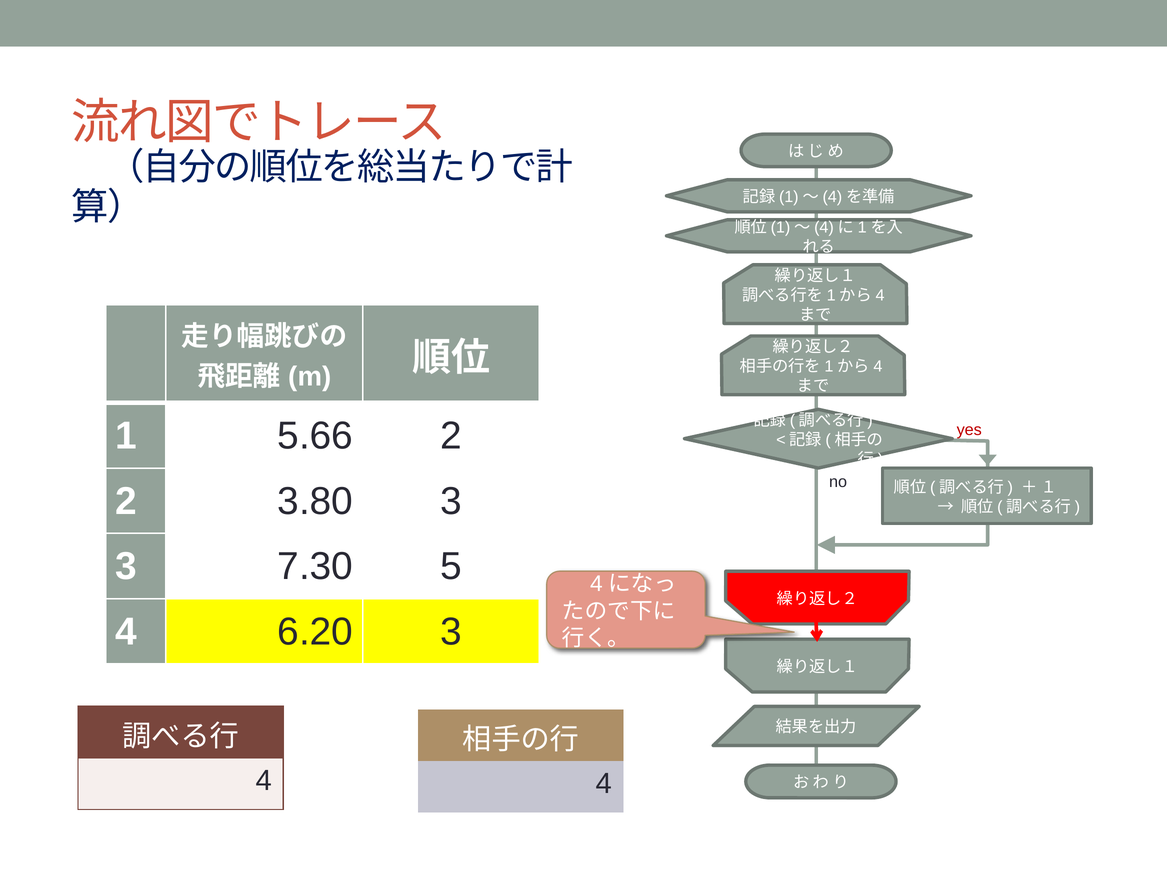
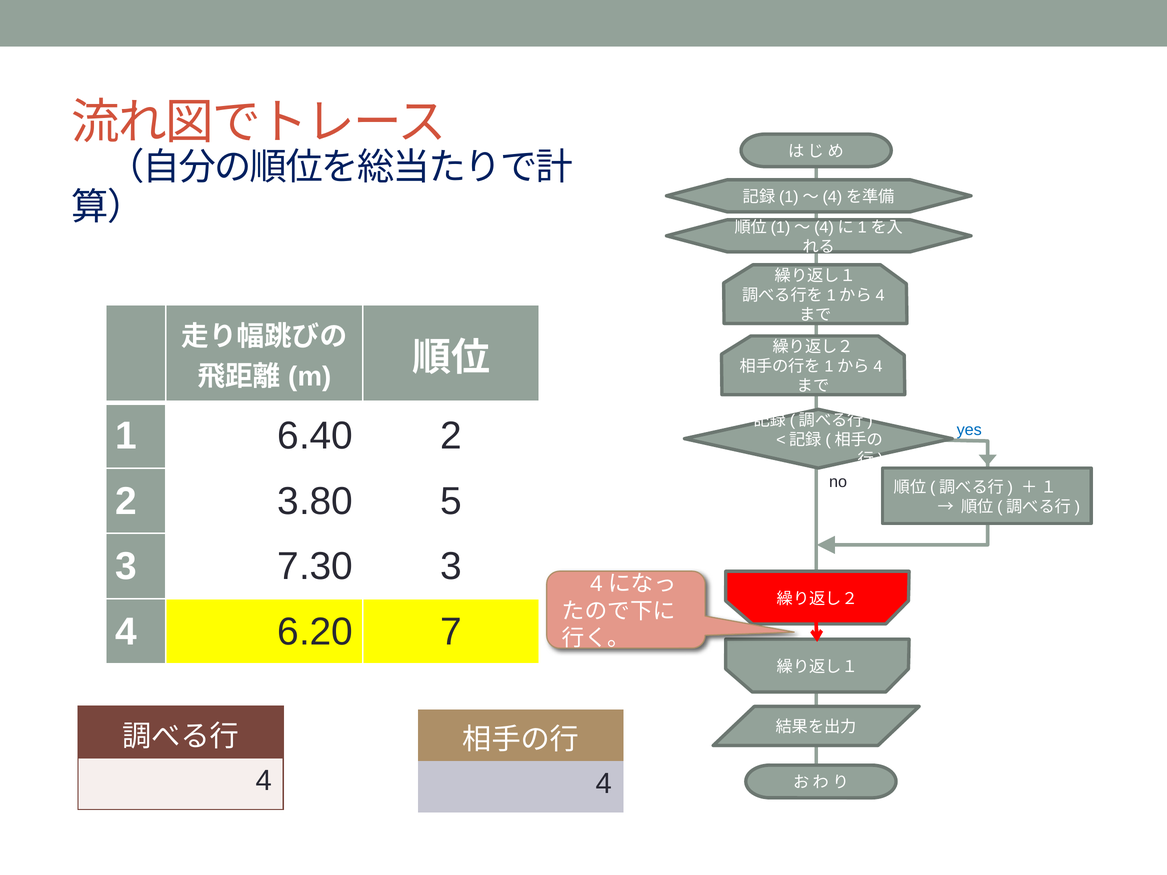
5.66: 5.66 -> 6.40 (315, 436)
yes colour: red -> blue (969, 430)
3.80 3: 3 -> 5 (451, 502)
7.30 5: 5 -> 3 (451, 567)
6.20 3: 3 -> 7 (451, 632)
